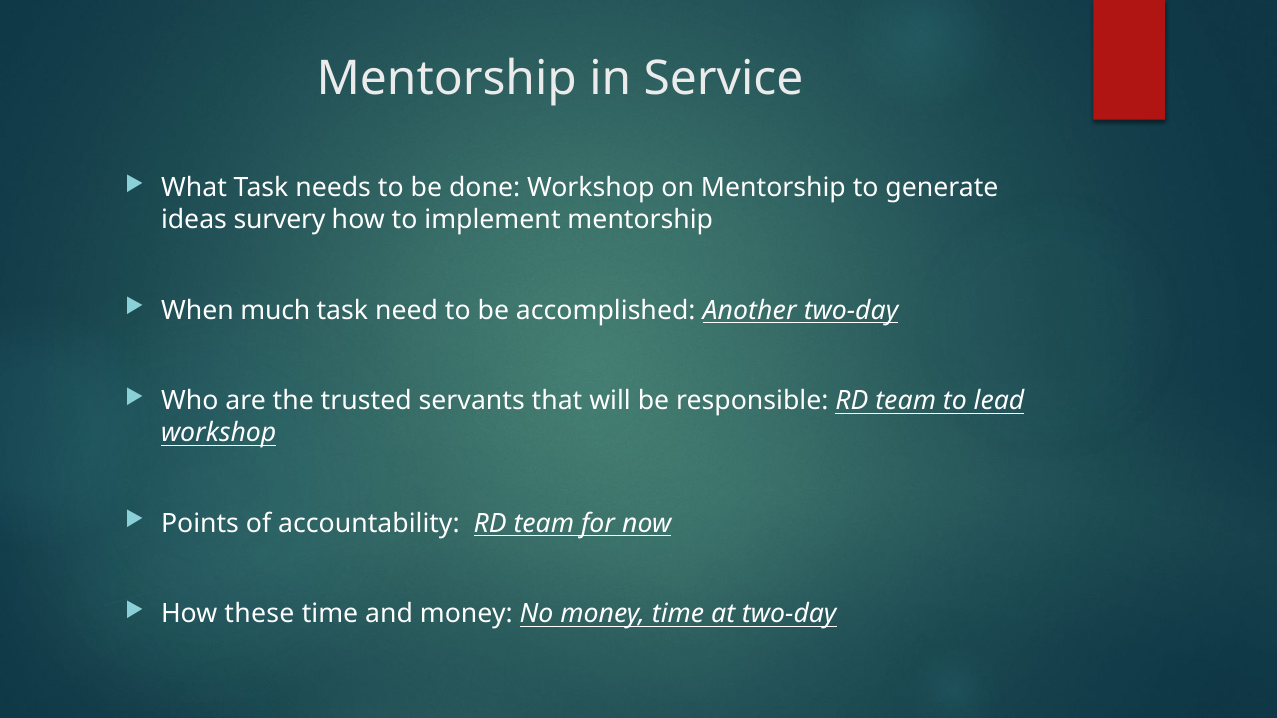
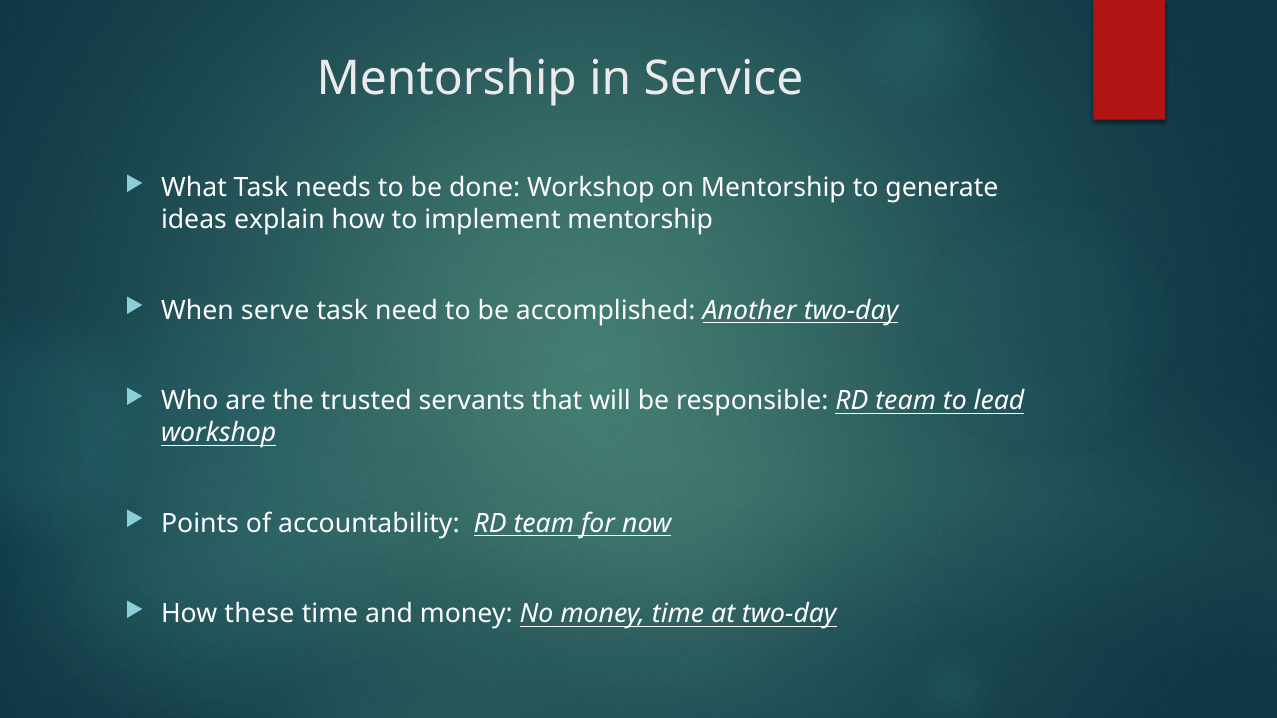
survery: survery -> explain (279, 220)
much: much -> serve (275, 311)
